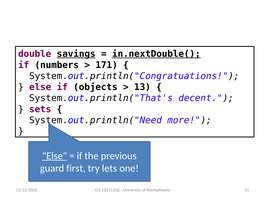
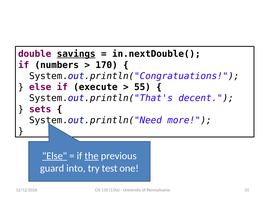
in.nextDouble( underline: present -> none (156, 54)
171: 171 -> 170 (107, 65)
objects: objects -> execute (95, 87)
13: 13 -> 55 (142, 87)
the underline: none -> present (92, 156)
first: first -> into (76, 168)
lets: lets -> test (110, 168)
